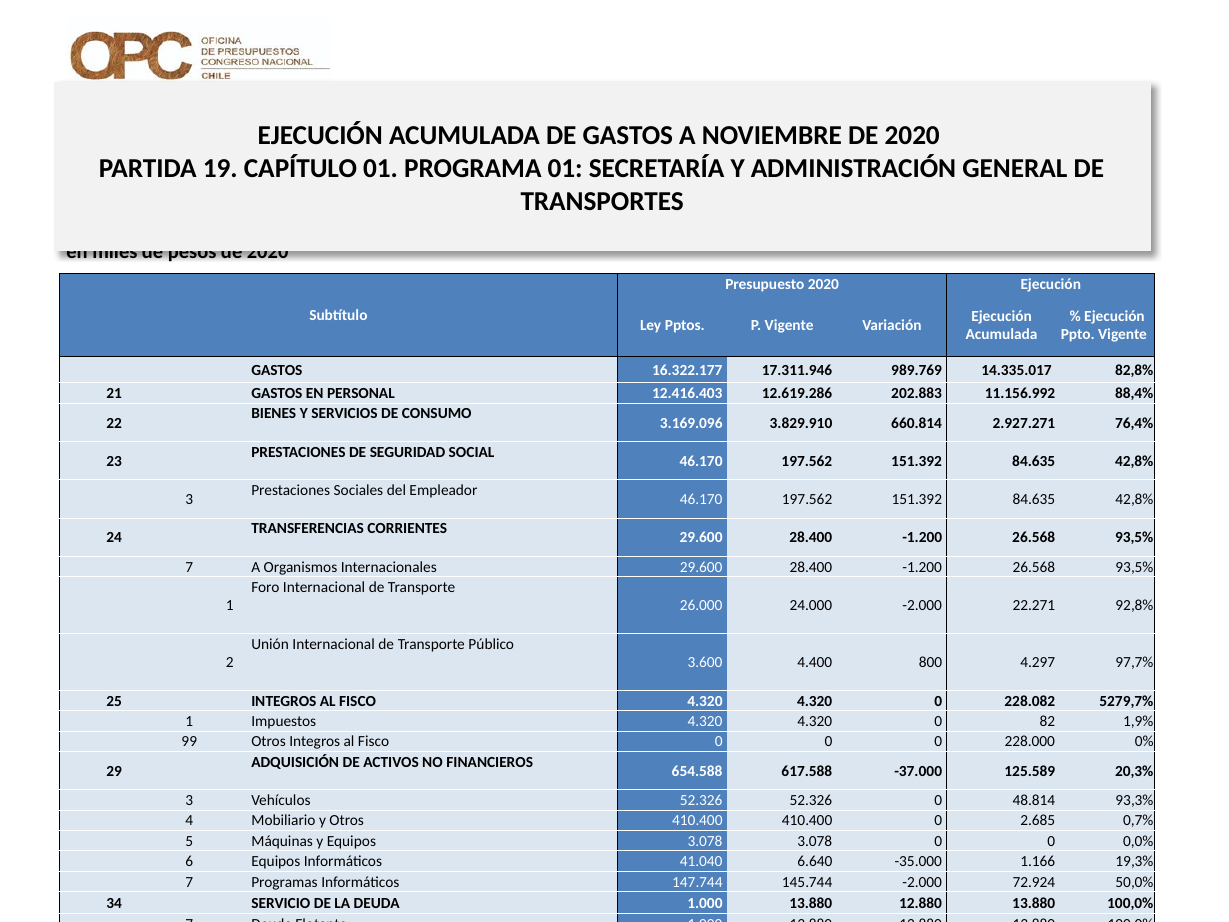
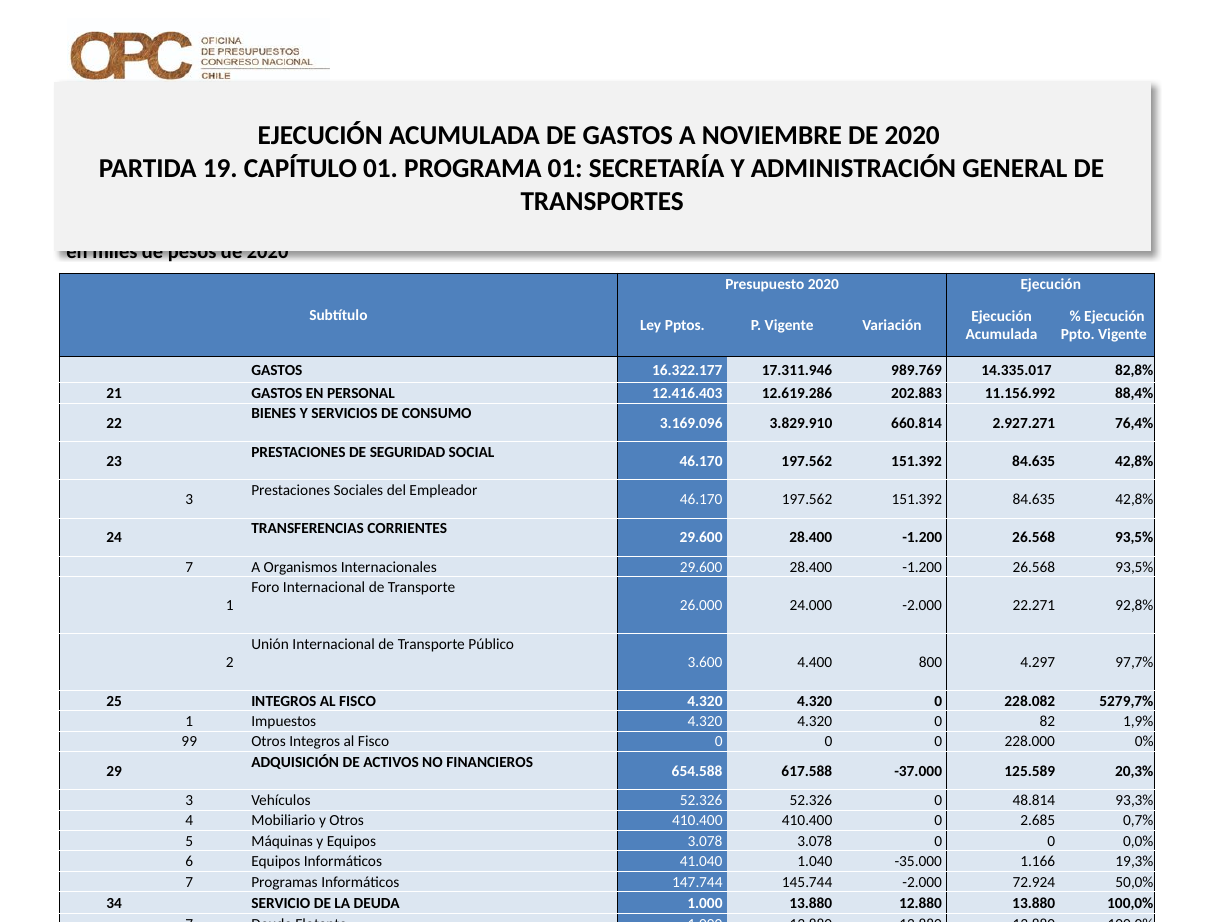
6.640: 6.640 -> 1.040 (815, 861)
